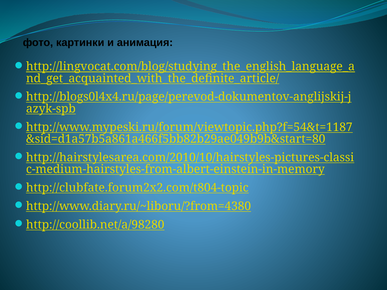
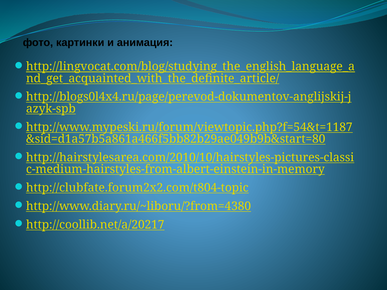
http://coollib.net/a/98280: http://coollib.net/a/98280 -> http://coollib.net/a/20217 (95, 225)
